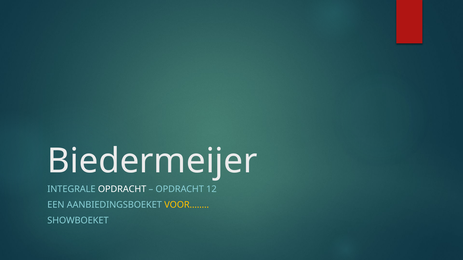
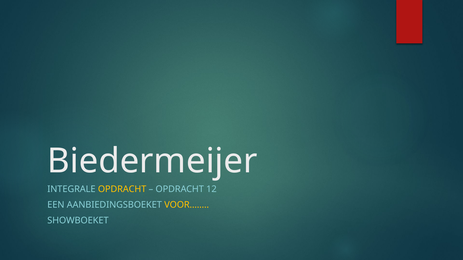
OPDRACHT colour: white -> yellow (122, 189)
